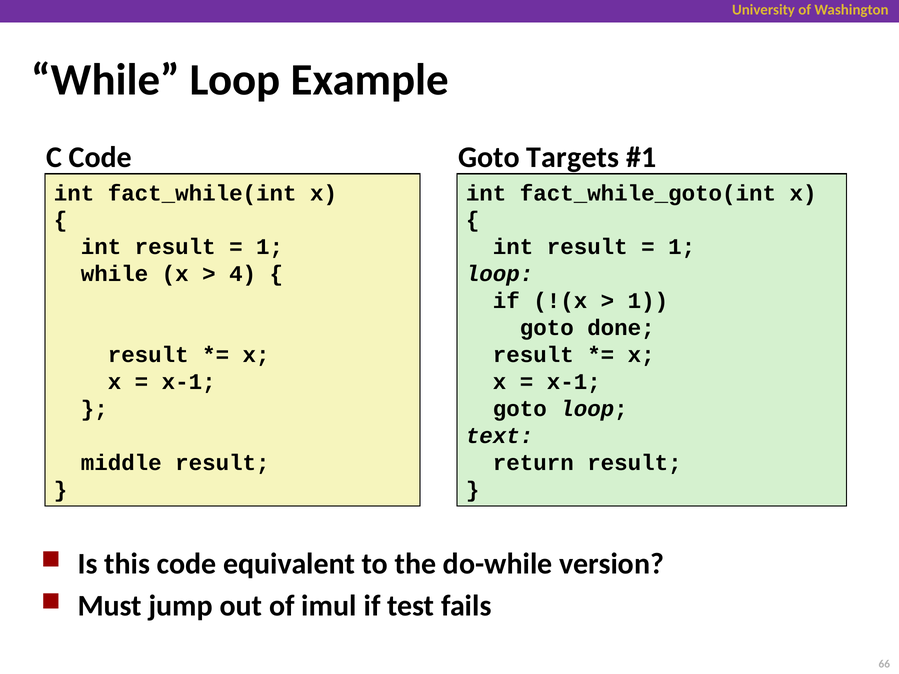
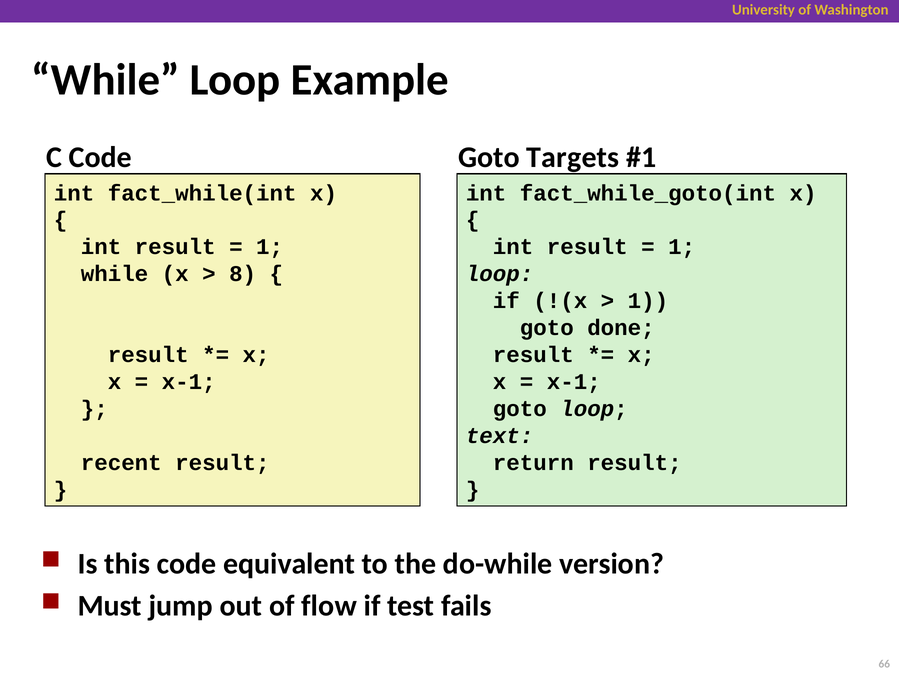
4: 4 -> 8 (243, 274)
middle: middle -> recent (121, 463)
imul: imul -> flow (329, 606)
